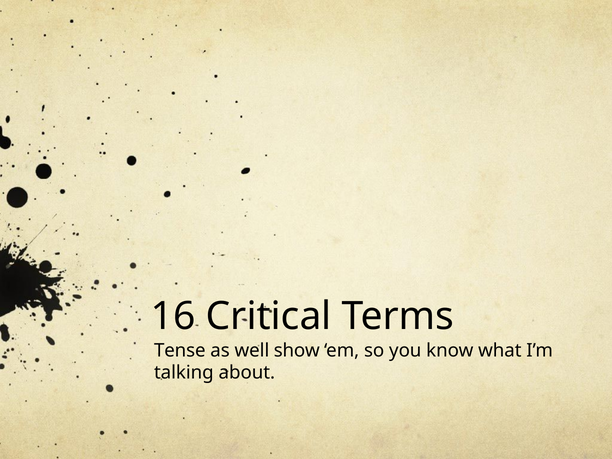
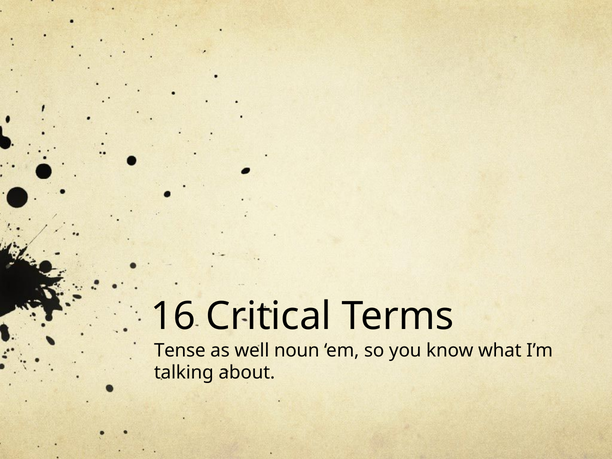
show: show -> noun (297, 351)
